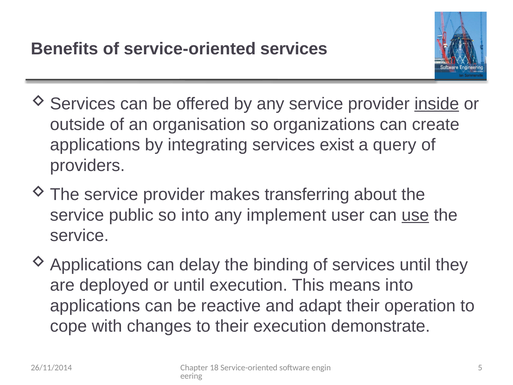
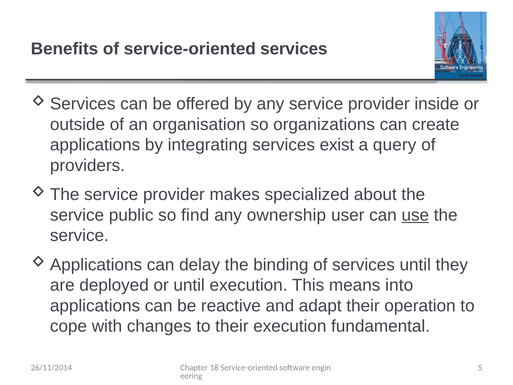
inside underline: present -> none (437, 104)
transferring: transferring -> specialized (307, 194)
so into: into -> find (195, 215)
implement: implement -> ownership (286, 215)
demonstrate: demonstrate -> fundamental (381, 326)
